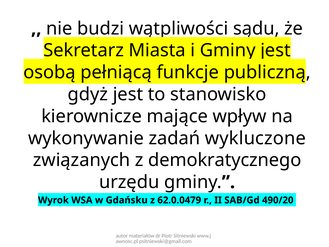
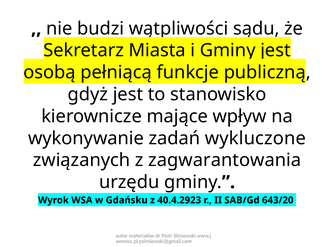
demokratycznego: demokratycznego -> zagwarantowania (225, 160)
62.0.0479: 62.0.0479 -> 40.4.2923 (179, 200)
490/20: 490/20 -> 643/20 (278, 200)
